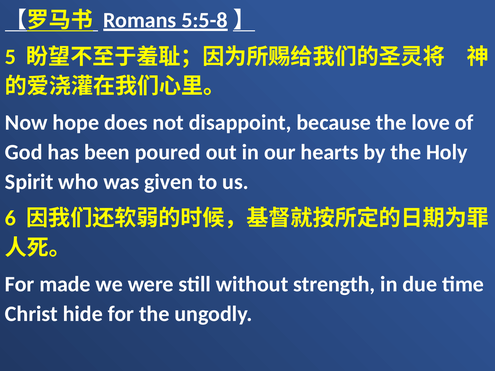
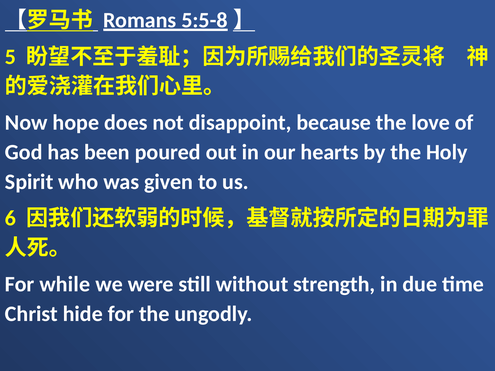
made: made -> while (65, 284)
